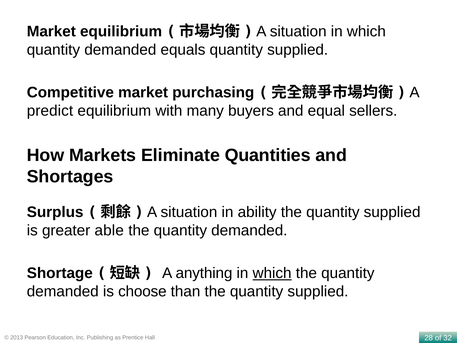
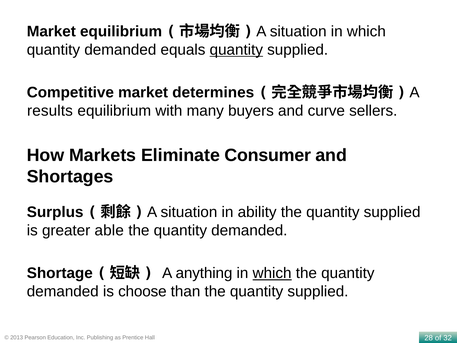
quantity underline: none -> present (236, 50)
purchasing: purchasing -> determines (213, 92)
predict: predict -> results (50, 111)
equal: equal -> curve (326, 111)
Quantities: Quantities -> Consumer (268, 155)
